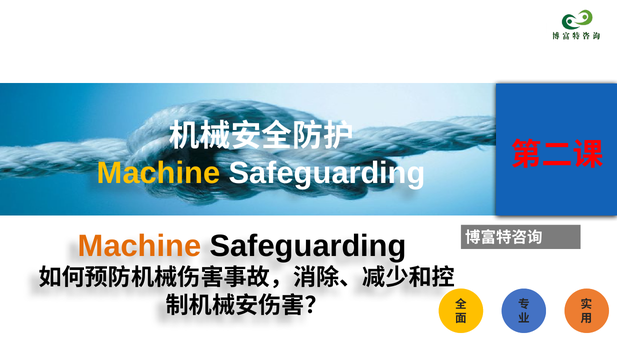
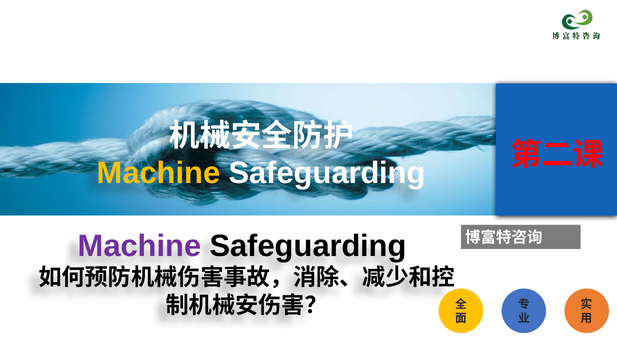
Machine colour: orange -> purple (140, 246)
